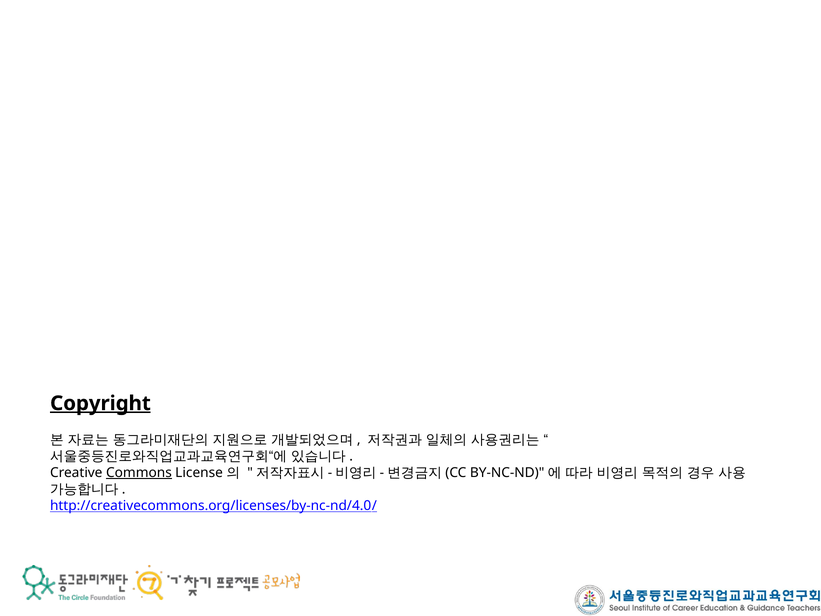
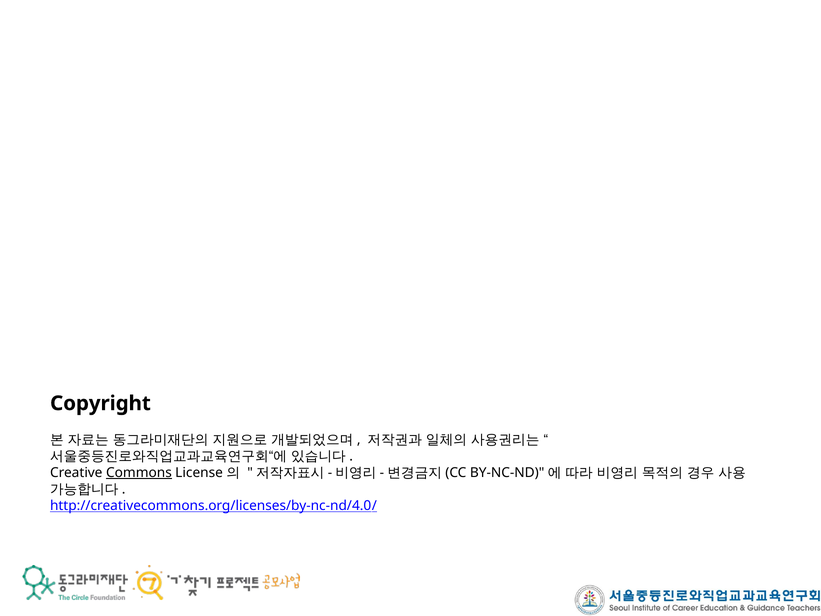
Copyright underline: present -> none (100, 403)
